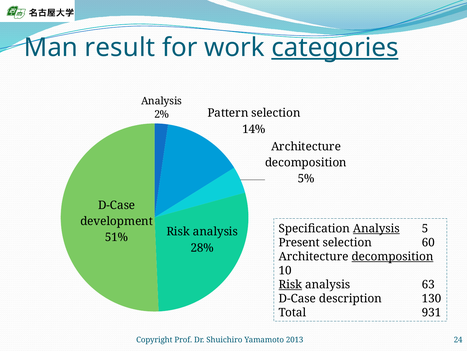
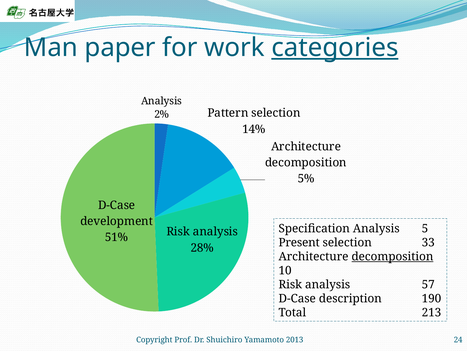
result: result -> paper (120, 48)
Analysis underline: present -> none (376, 228)
60: 60 -> 33 (428, 242)
Risk underline: present -> none (290, 284)
63: 63 -> 57 (428, 284)
130: 130 -> 190 (431, 298)
931: 931 -> 213 (431, 312)
